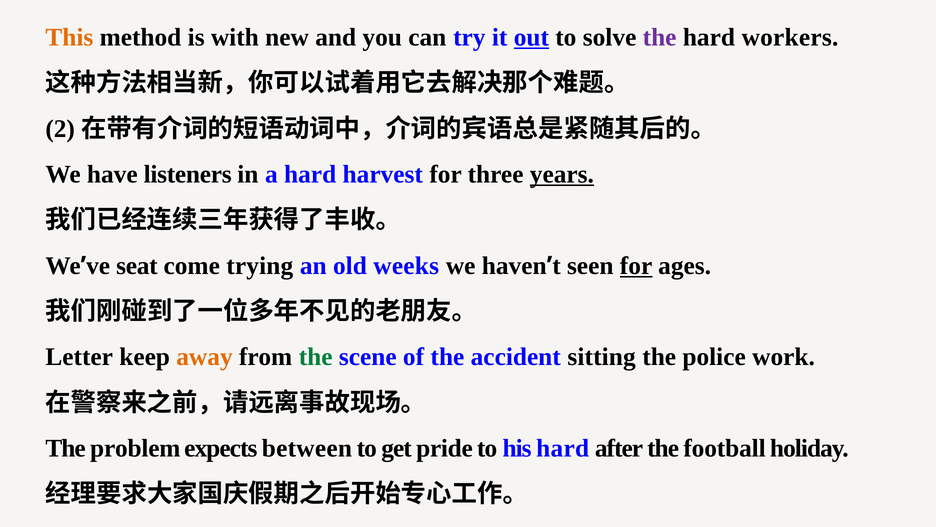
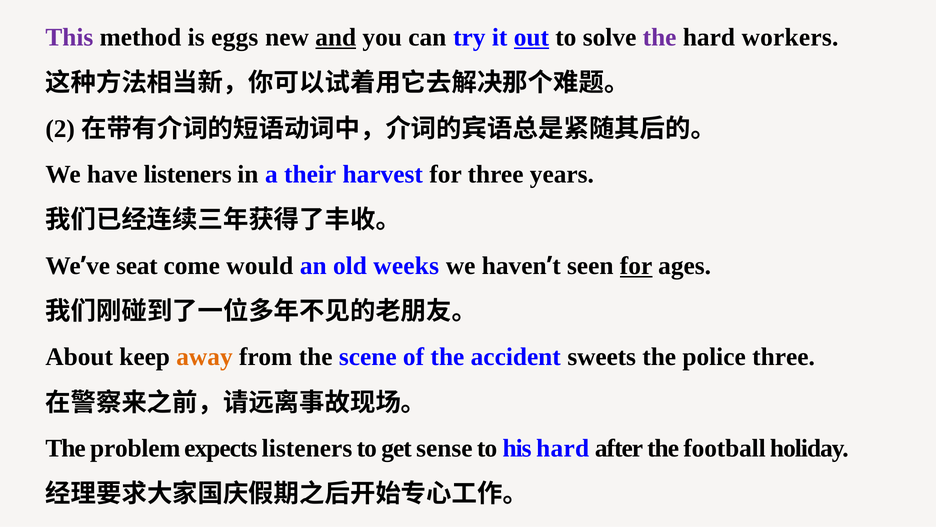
This colour: orange -> purple (69, 37)
with: with -> eggs (235, 37)
and underline: none -> present (336, 37)
a hard: hard -> their (310, 174)
years underline: present -> none (562, 174)
trying: trying -> would (260, 266)
Letter: Letter -> About (79, 357)
the colour: green -> black (316, 357)
sitting: sitting -> sweets (602, 357)
police work: work -> three (784, 357)
expects between: between -> listeners (307, 448)
pride: pride -> sense (444, 448)
